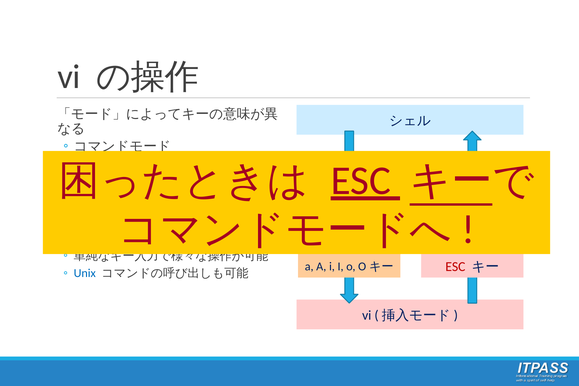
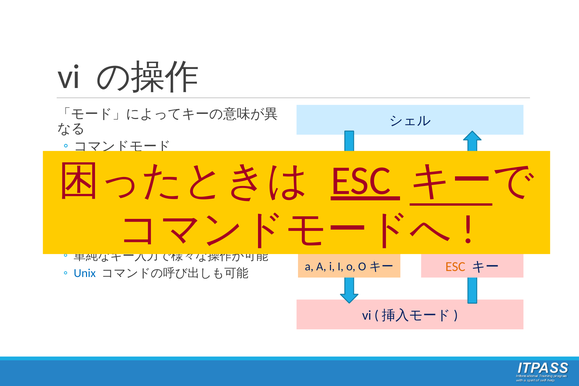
ESC colour: red -> orange (455, 267)
